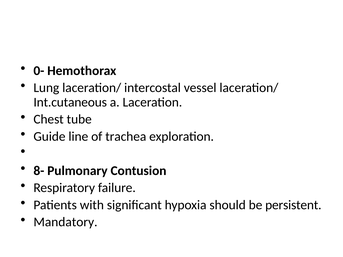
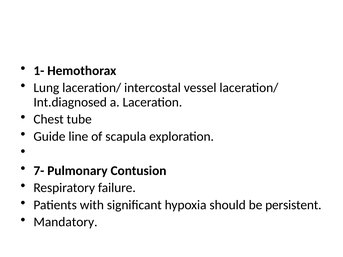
0-: 0- -> 1- (39, 71)
Int.cutaneous: Int.cutaneous -> Int.diagnosed (70, 102)
trachea: trachea -> scapula (126, 137)
8-: 8- -> 7- (39, 171)
